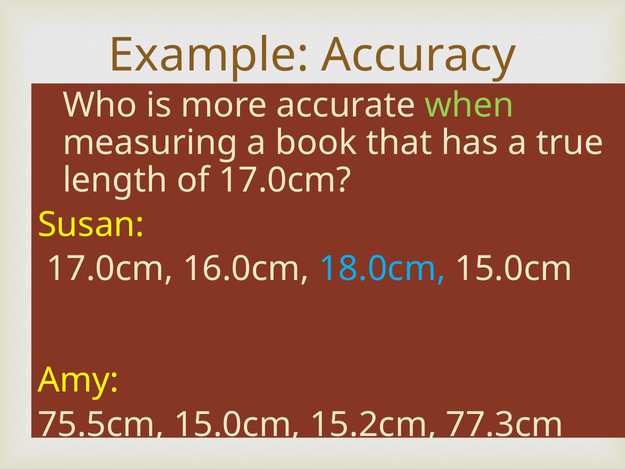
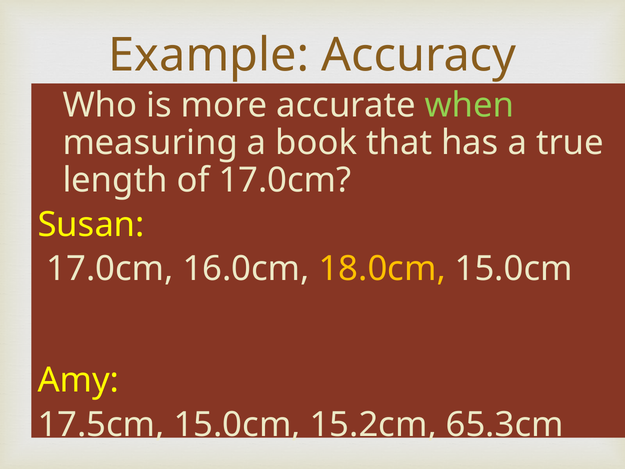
18.0cm colour: light blue -> yellow (382, 269)
75.5cm: 75.5cm -> 17.5cm (101, 425)
77.3cm: 77.3cm -> 65.3cm (505, 425)
